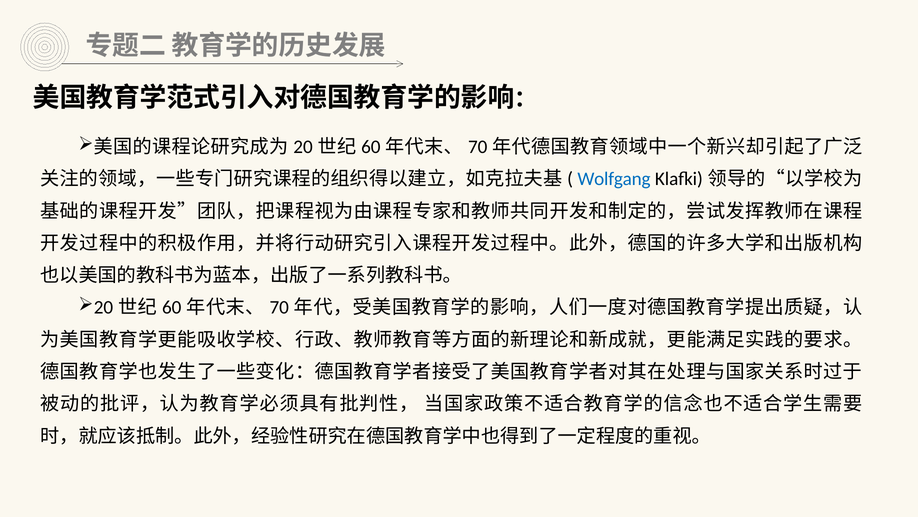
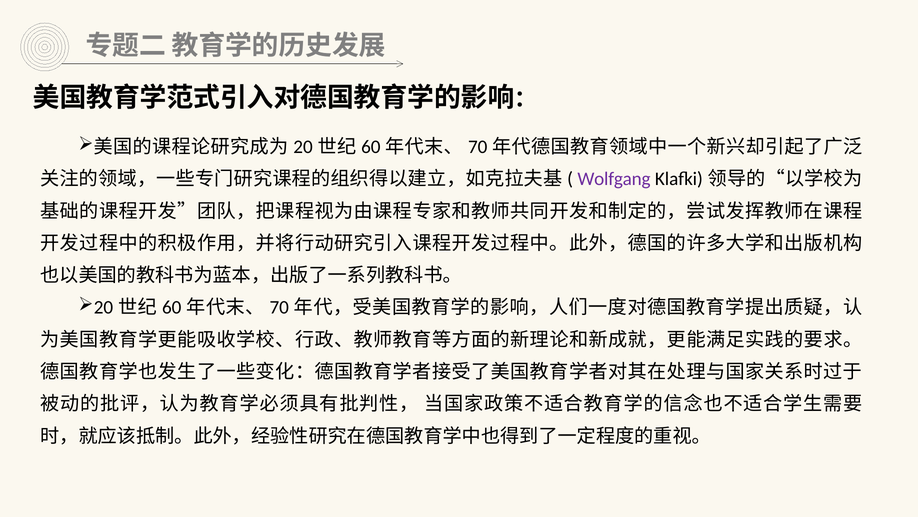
Wolfgang colour: blue -> purple (614, 179)
